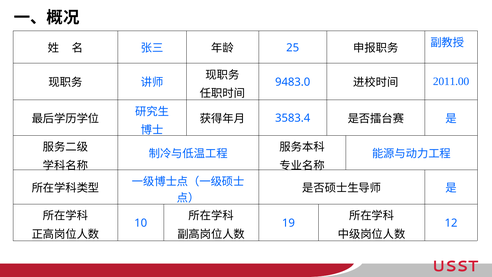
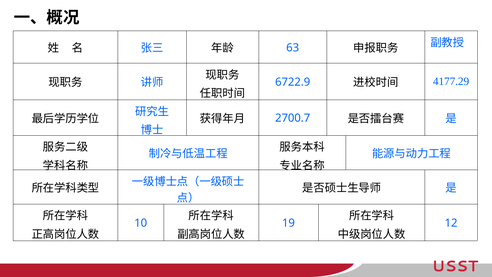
25: 25 -> 63 (293, 48)
9483.0: 9483.0 -> 6722.9 (293, 82)
2011.00: 2011.00 -> 4177.29 (451, 81)
3583.4: 3583.4 -> 2700.7 (293, 118)
